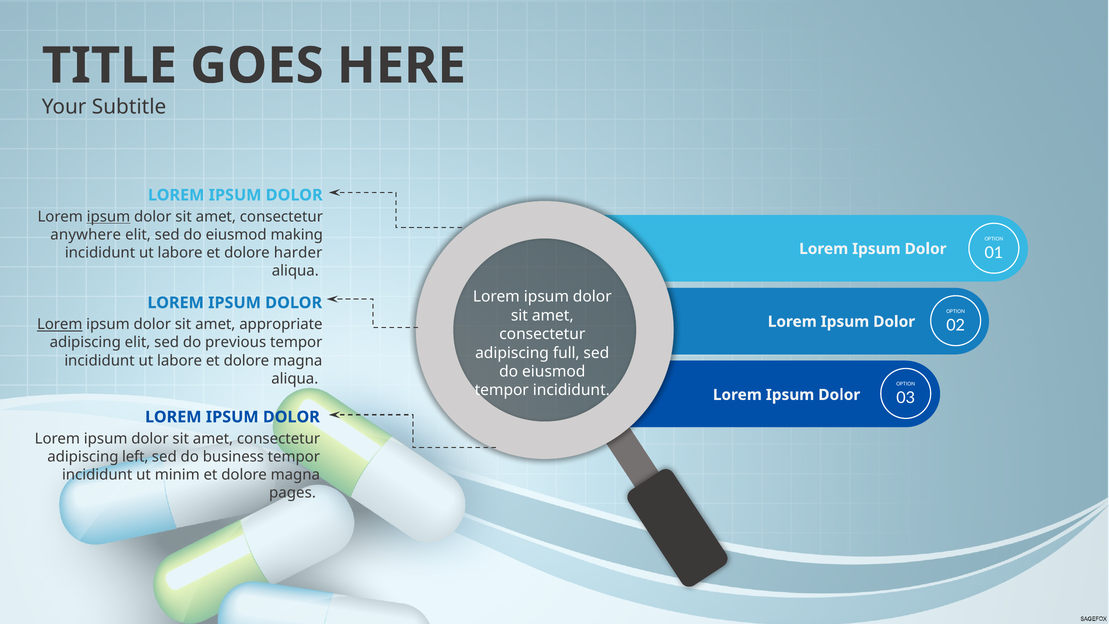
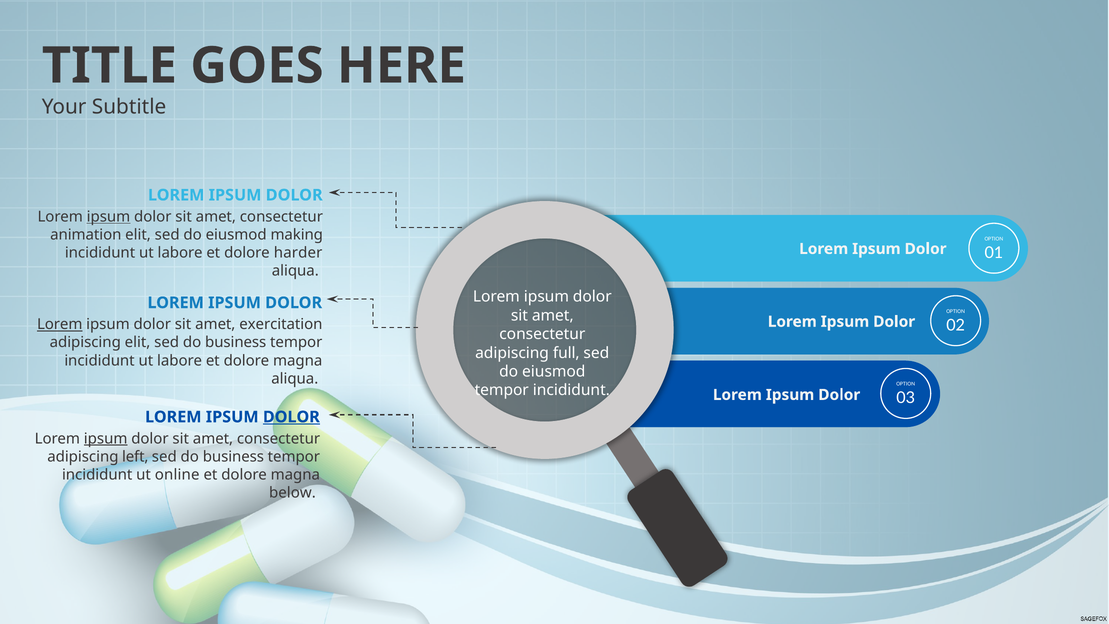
anywhere: anywhere -> animation (86, 235)
appropriate: appropriate -> exercitation (281, 324)
elit sed do previous: previous -> business (236, 342)
DOLOR underline: none -> present (291, 417)
ipsum underline: none -> present (106, 439)
minim: minim -> online (177, 475)
pages: pages -> below (292, 493)
